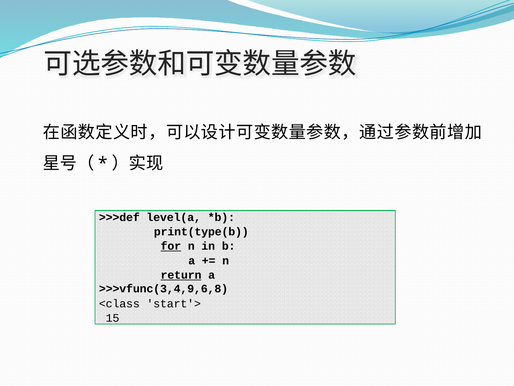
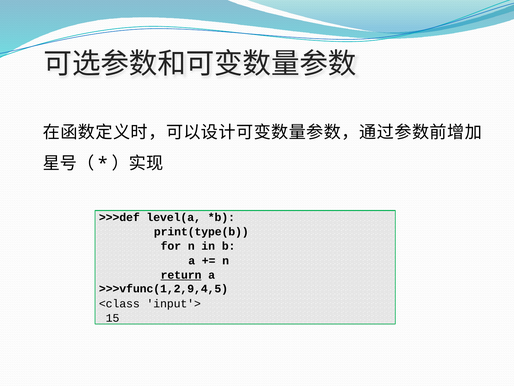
for underline: present -> none (171, 246)
>>>vfunc(3,4,9,6,8: >>>vfunc(3,4,9,6,8 -> >>>vfunc(1,2,9,4,5 (164, 288)
start'>: start'> -> input'> (174, 303)
